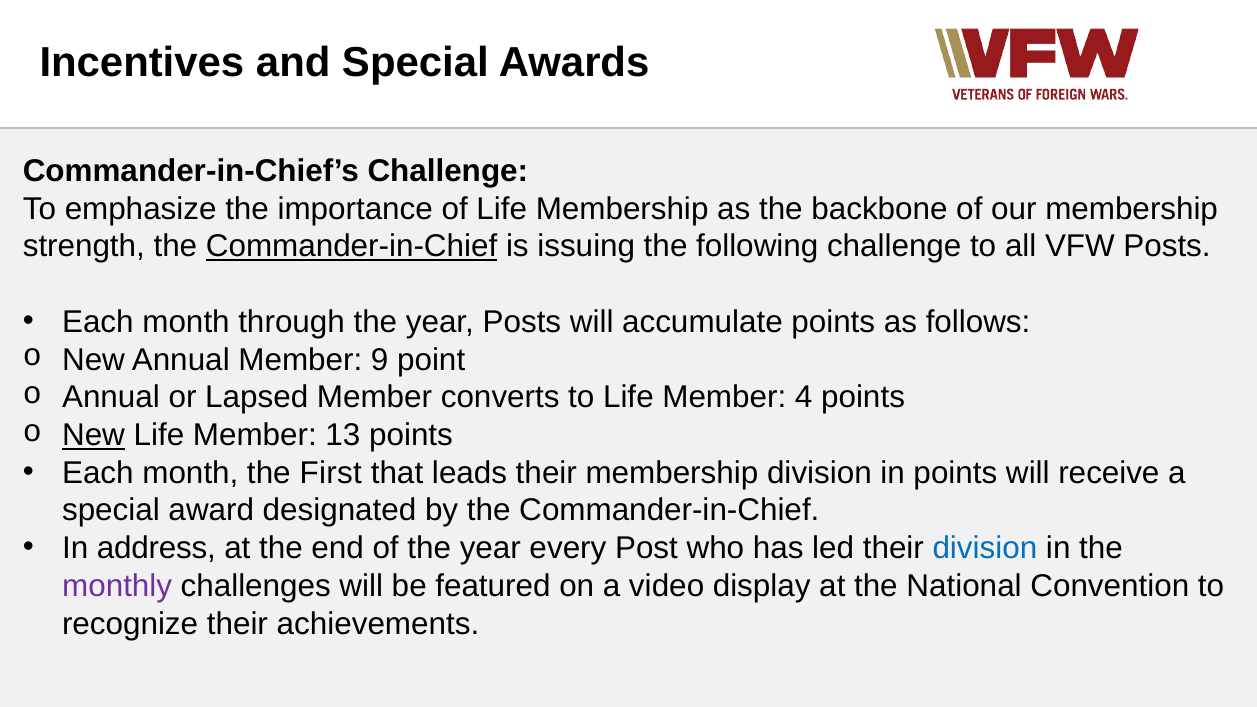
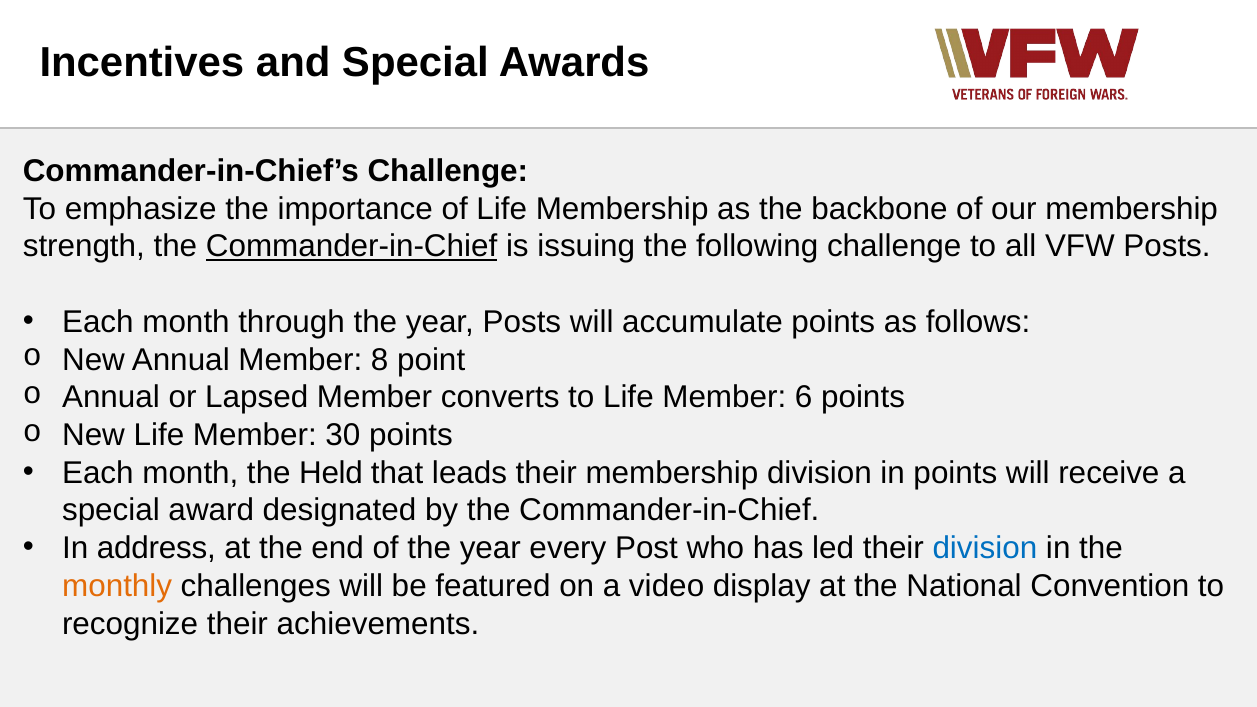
9: 9 -> 8 (380, 360)
4: 4 -> 6 (804, 397)
New underline: present -> none (94, 435)
13: 13 -> 30 (343, 435)
First: First -> Held (331, 473)
monthly colour: purple -> orange (117, 586)
